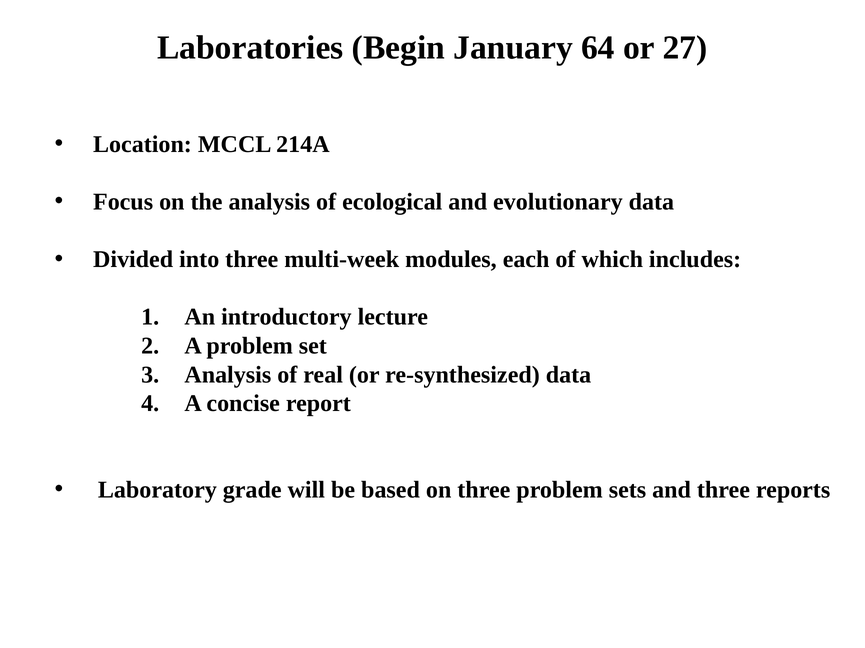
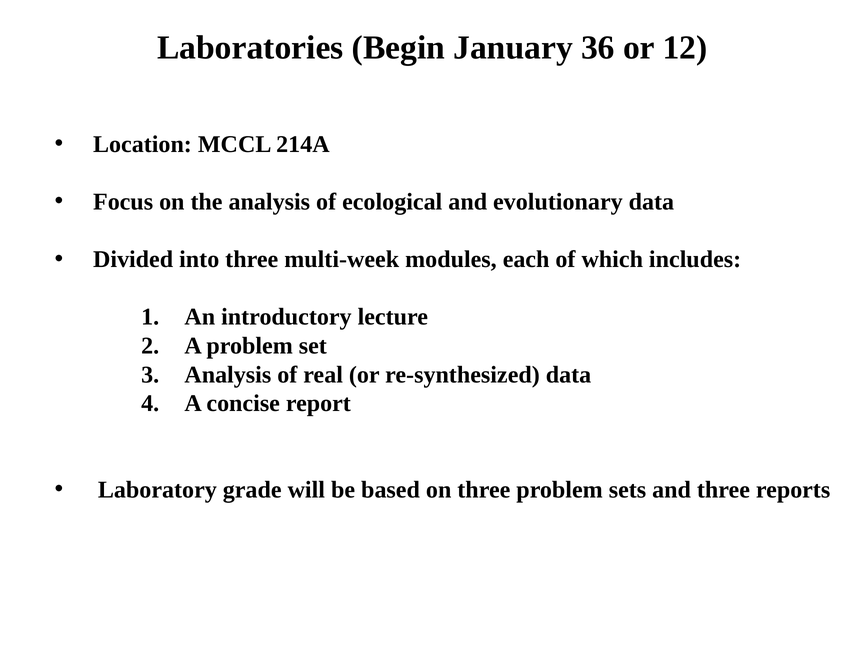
64: 64 -> 36 (598, 48)
27: 27 -> 12 (685, 48)
